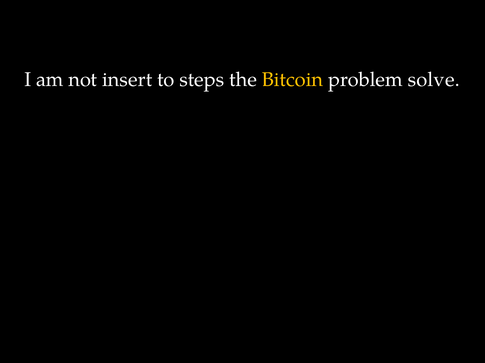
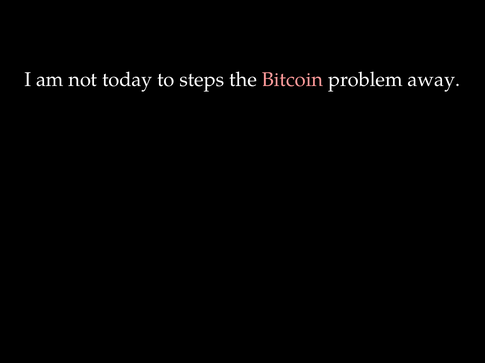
insert: insert -> today (127, 80)
Bitcoin colour: yellow -> pink (292, 80)
solve: solve -> away (434, 80)
